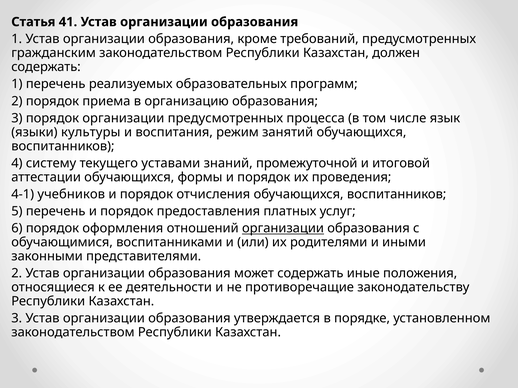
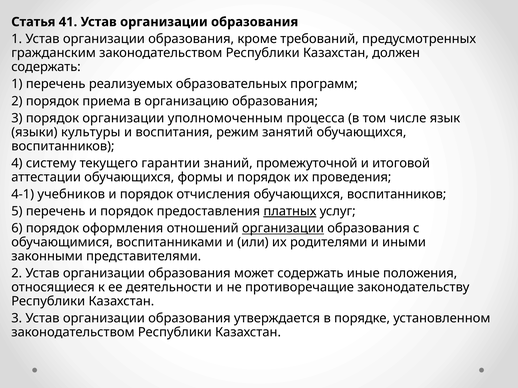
организации предусмотренных: предусмотренных -> уполномоченным (225, 118)
уставами: уставами -> гарантии (171, 163)
платных underline: none -> present (290, 212)
